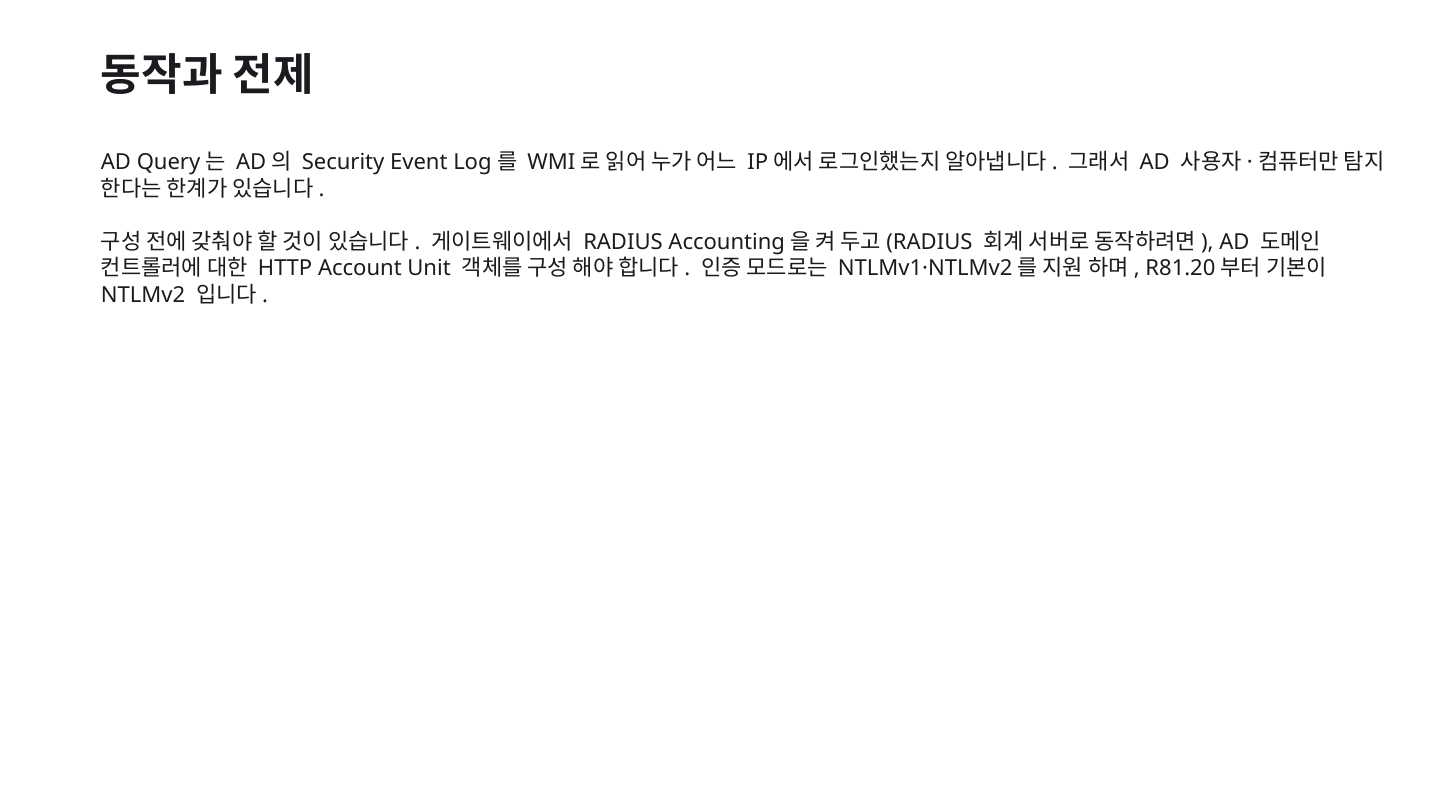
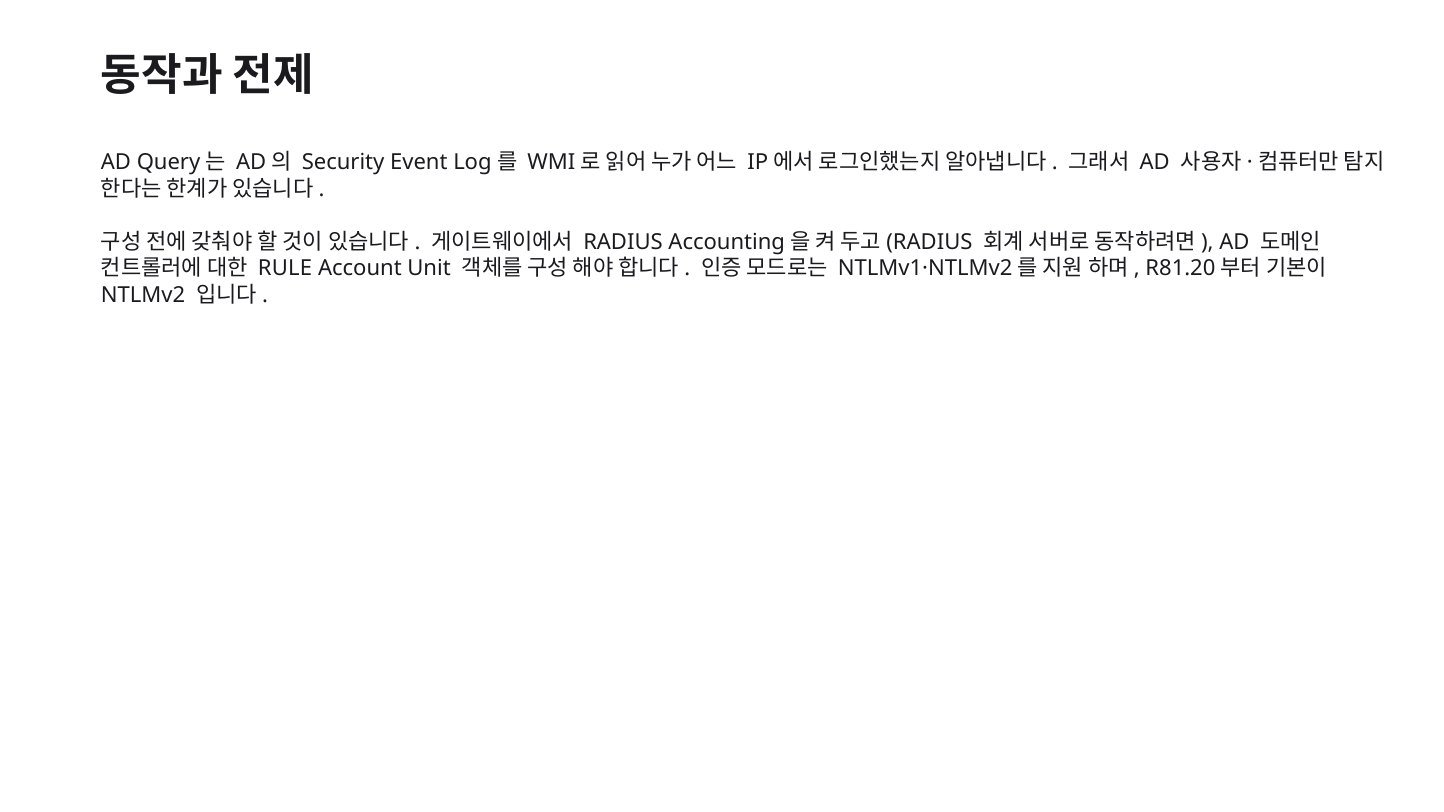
HTTP: HTTP -> RULE (285, 269)
